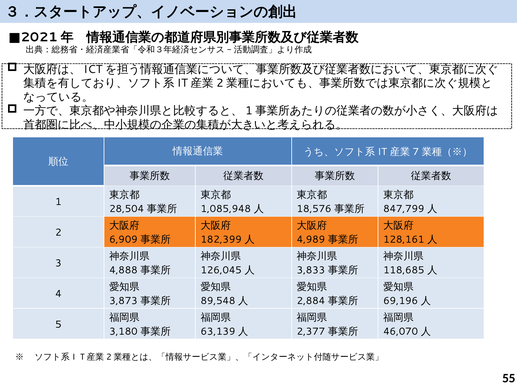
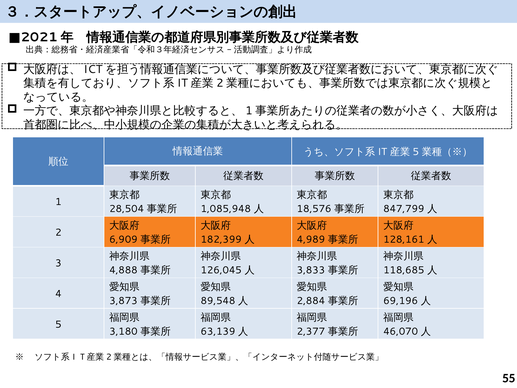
7: 7 -> 5 (416, 152)
